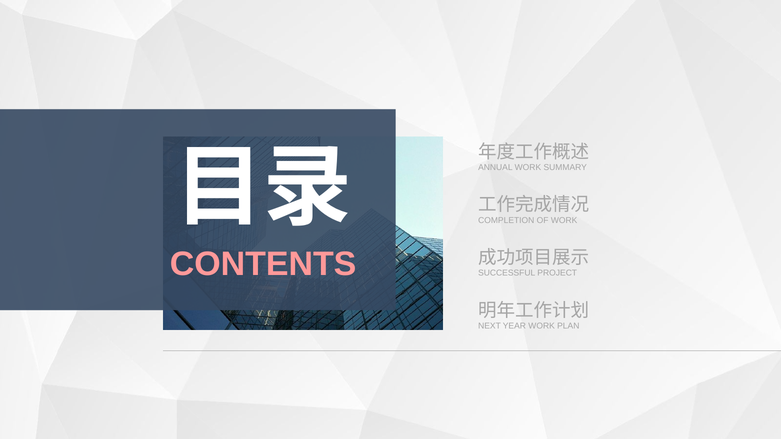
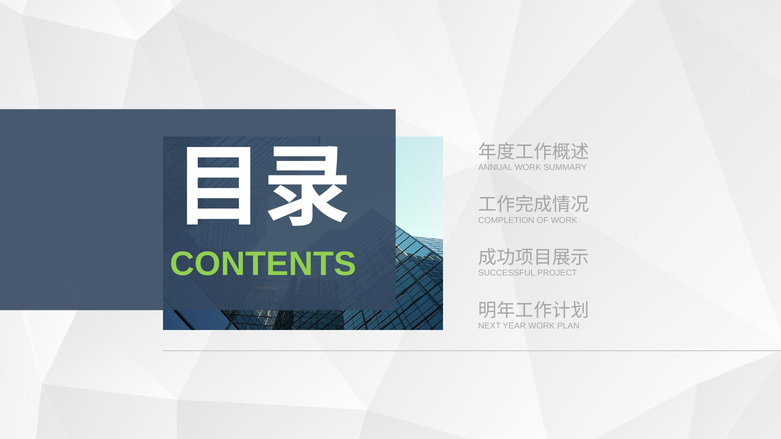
CONTENTS colour: pink -> light green (263, 264)
